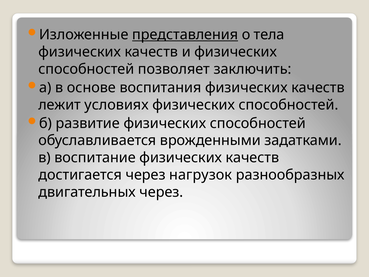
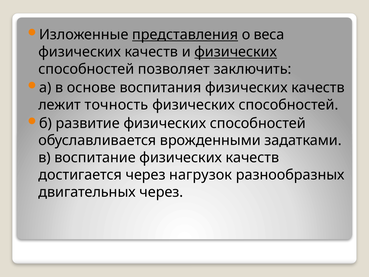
тела: тела -> веса (269, 35)
физических underline: none -> present (236, 52)
условиях: условиях -> точность (117, 105)
